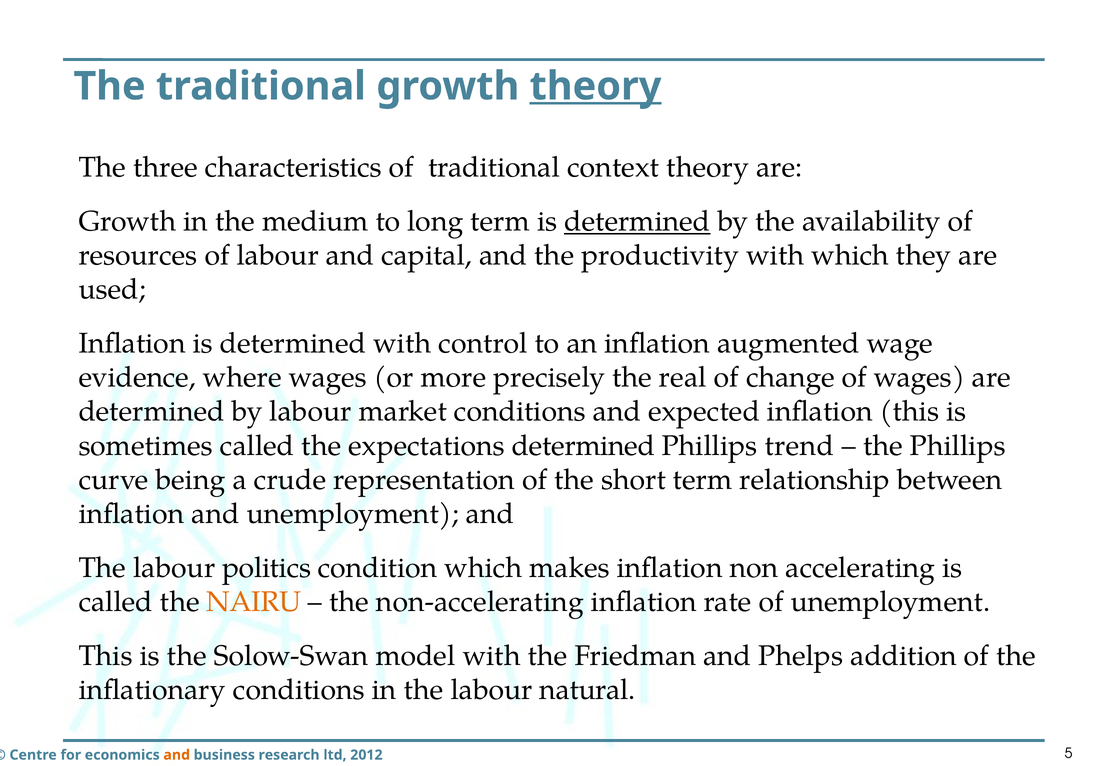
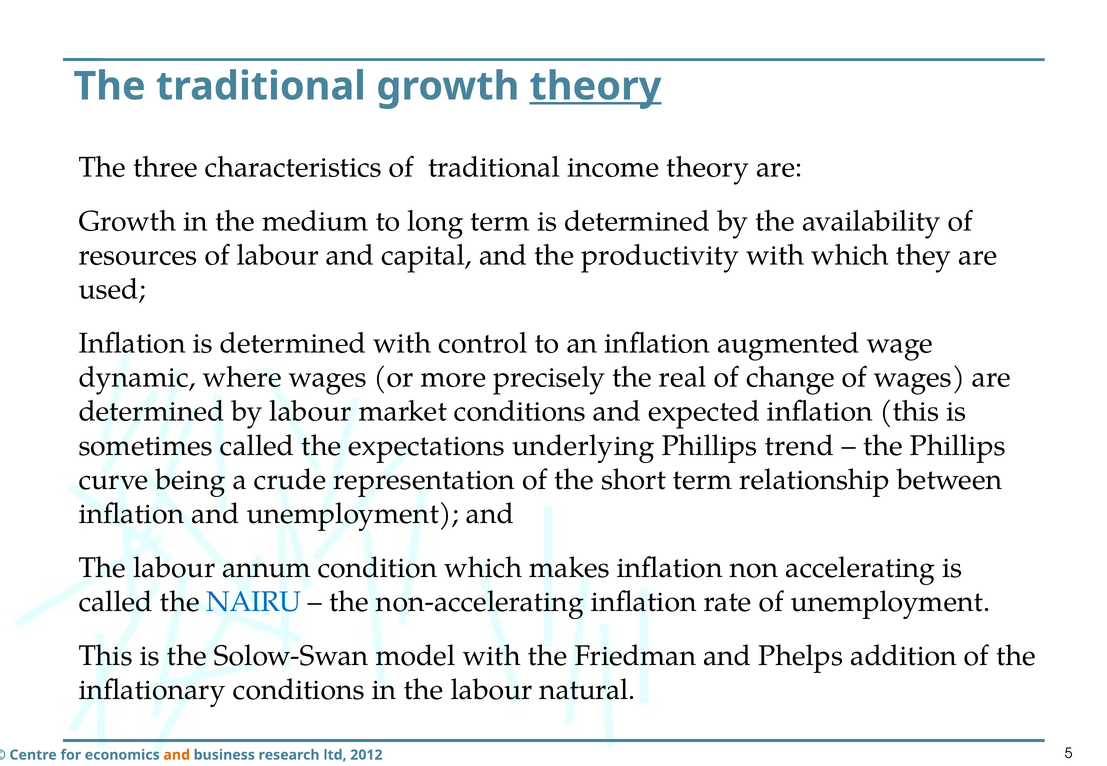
context: context -> income (613, 168)
determined underline: present -> none (637, 222)
evidence: evidence -> dynamic (137, 378)
expectations determined: determined -> underlying (583, 446)
politics: politics -> annum (267, 568)
NAIRU colour: orange -> blue (254, 602)
